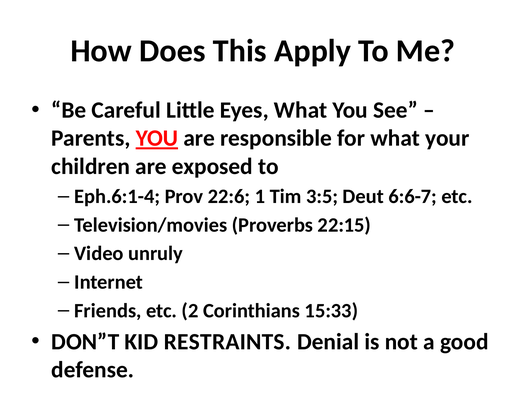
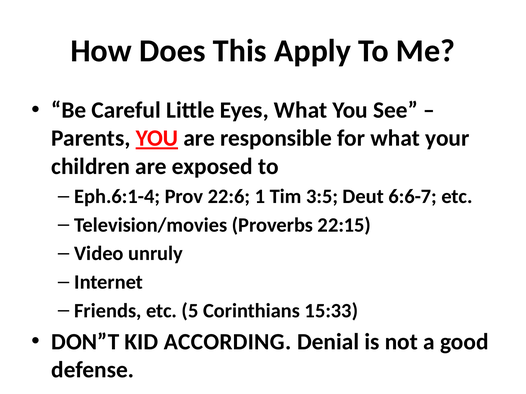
2: 2 -> 5 (190, 311)
RESTRAINTS: RESTRAINTS -> ACCORDING (228, 342)
